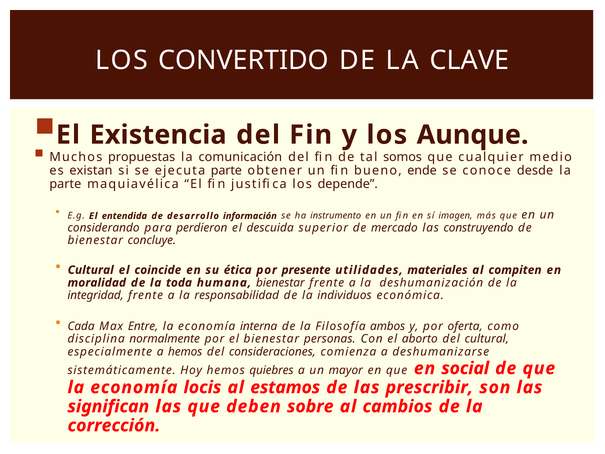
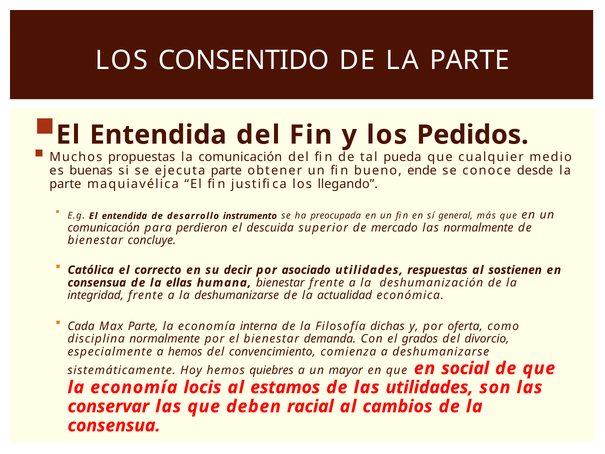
CONVERTIDO: CONVERTIDO -> CONSENTIDO (244, 60)
DE LA CLAVE: CLAVE -> PARTE (469, 60)
Existencia: Existencia -> Entendida (158, 135)
Aunque: Aunque -> Pedidos (473, 135)
somos: somos -> pueda (402, 157)
existan: existan -> buenas (91, 171)
depende: depende -> llegando (348, 184)
información: información -> instrumento (250, 216)
instrumento: instrumento -> preocupada (336, 216)
imagen: imagen -> general (456, 216)
considerando: considerando -> comunicación (104, 228)
las construyendo: construyendo -> normalmente (479, 228)
Cultural: Cultural -> Católica (91, 270)
coincide: coincide -> correcto (158, 270)
ética: ética -> decir (238, 270)
presente: presente -> asociado (306, 270)
materiales: materiales -> respuestas (437, 270)
compiten: compiten -> sostienen (515, 270)
moralidad: moralidad -> consensua (97, 283)
toda: toda -> ellas (179, 283)
la responsabilidad: responsabilidad -> deshumanizarse (237, 295)
individuos: individuos -> actualidad (345, 295)
Max Entre: Entre -> Parte (143, 326)
ambos: ambos -> dichas (387, 326)
personas: personas -> demanda (330, 339)
aborto: aborto -> grados (420, 339)
del cultural: cultural -> divorcio (487, 339)
consideraciones: consideraciones -> convencimiento (272, 351)
las prescribir: prescribir -> utilidades (429, 387)
significan: significan -> conservar (108, 406)
sobre: sobre -> racial (310, 406)
corrección: corrección -> consensua (114, 425)
